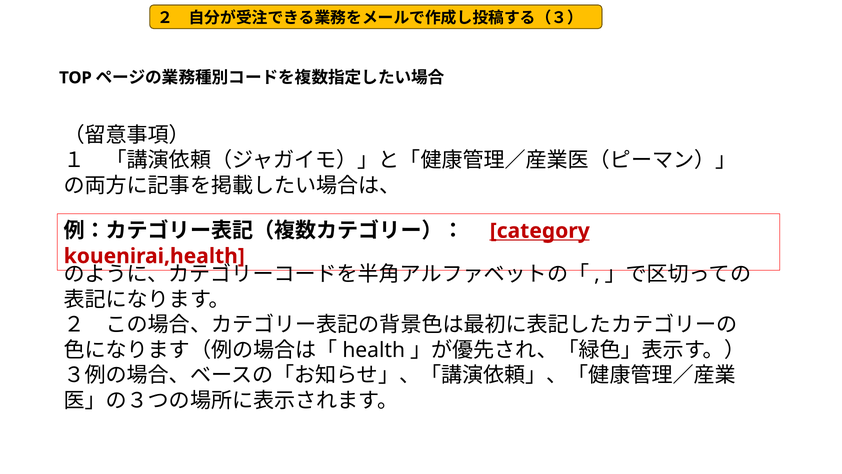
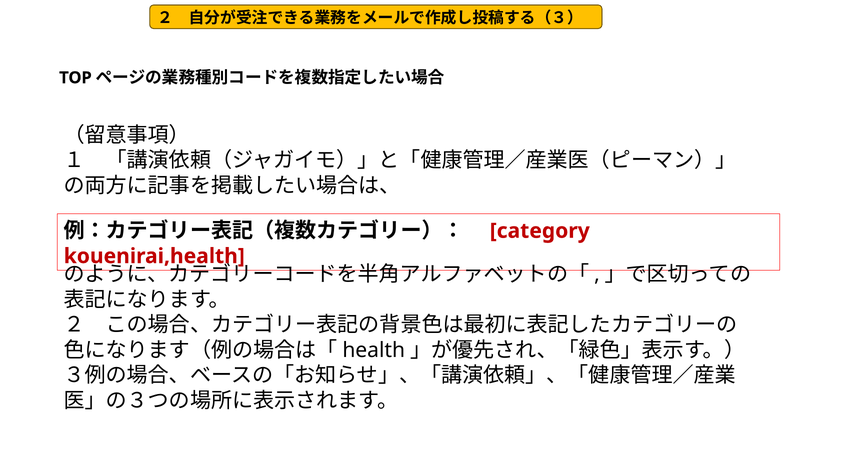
category underline: present -> none (540, 231)
